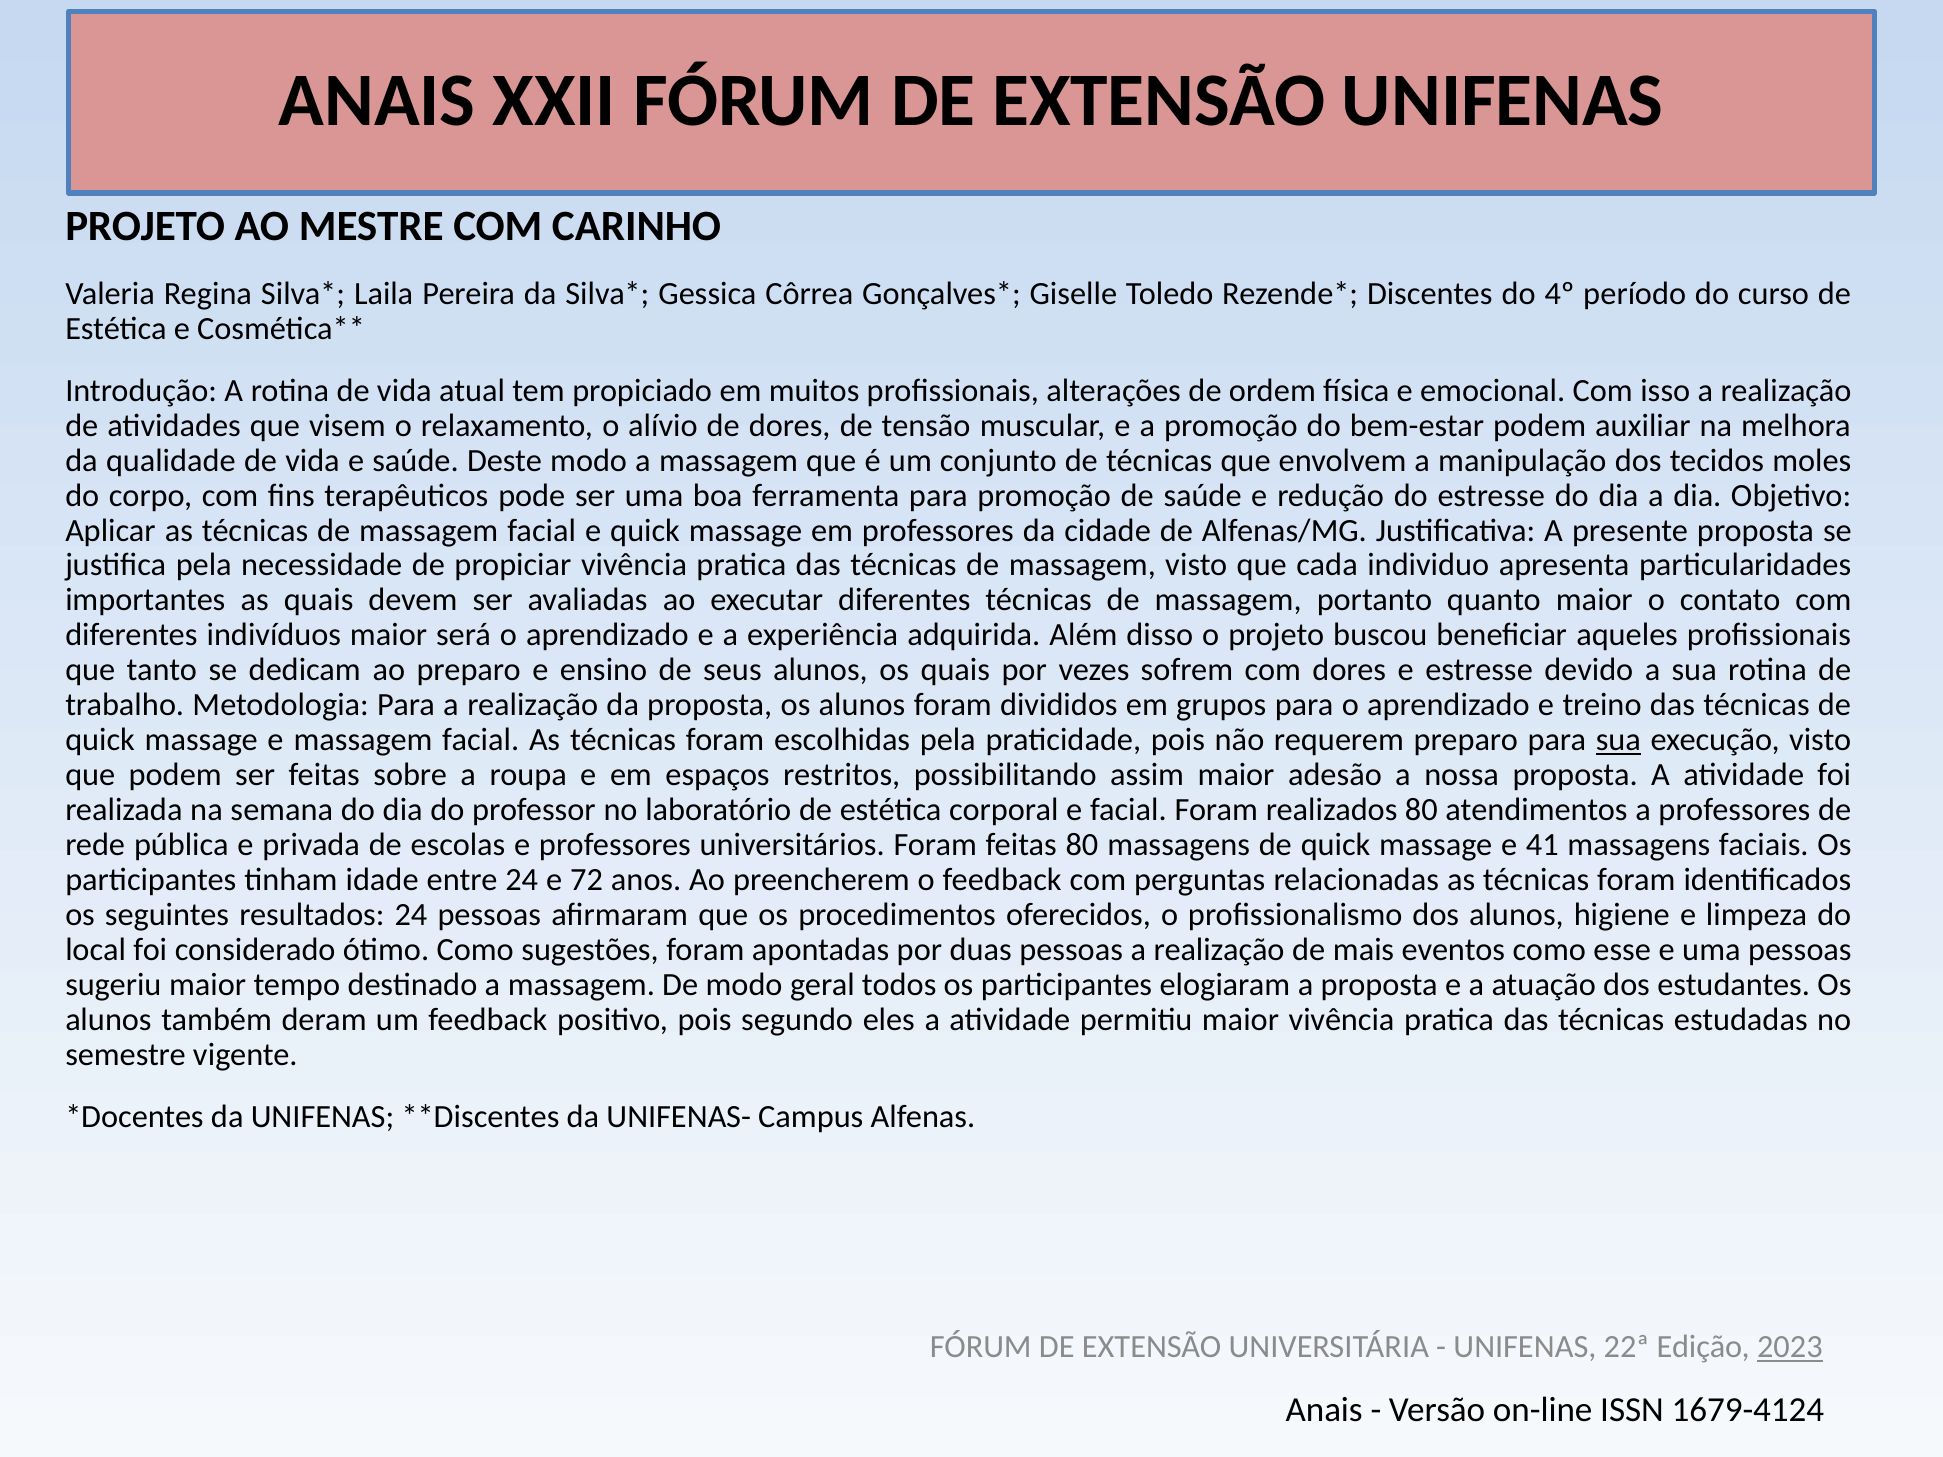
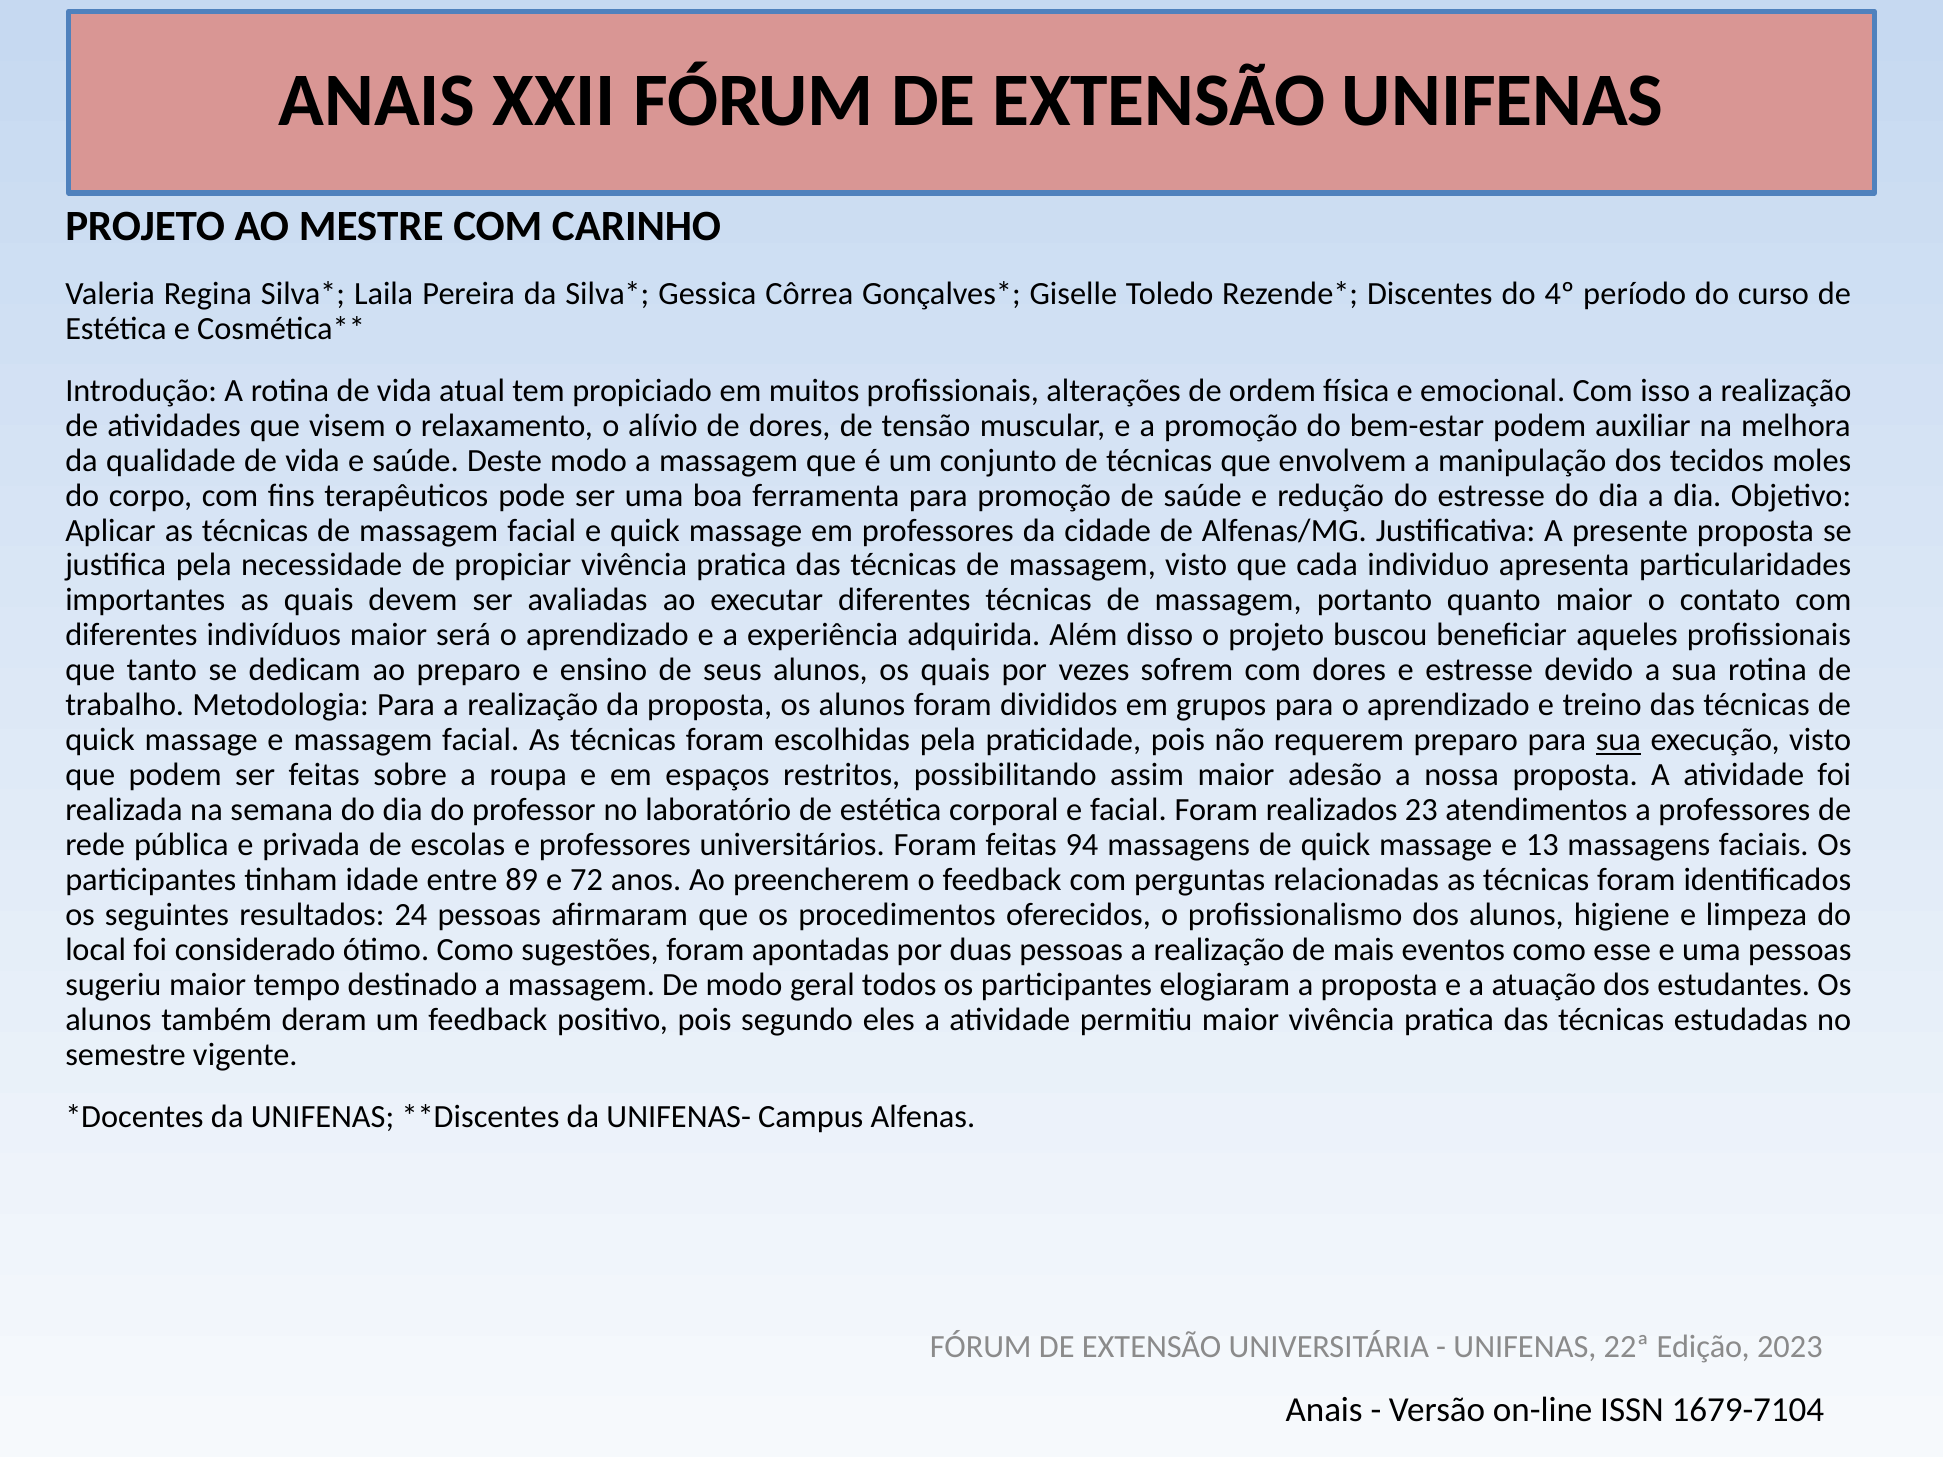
realizados 80: 80 -> 23 (1421, 810)
feitas 80: 80 -> 94 (1082, 845)
41: 41 -> 13 (1542, 845)
entre 24: 24 -> 89 (522, 880)
2023 underline: present -> none (1790, 1347)
1679-4124: 1679-4124 -> 1679-7104 (1748, 1410)
